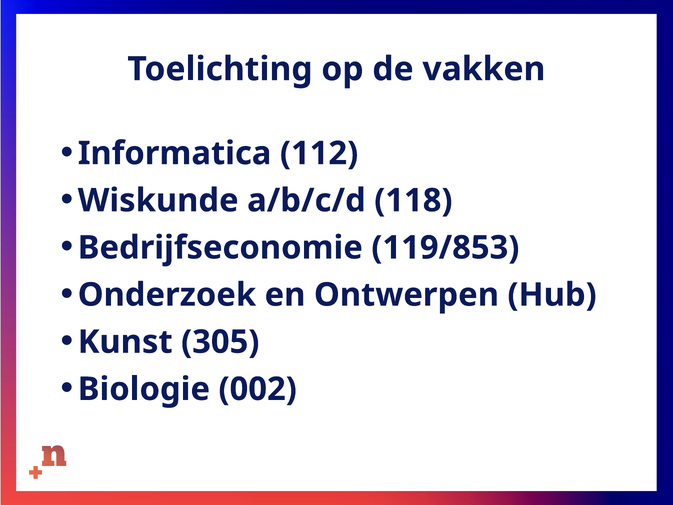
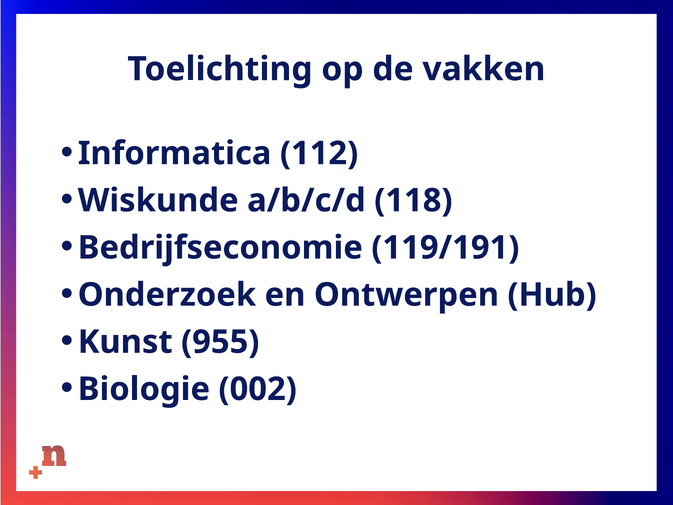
119/853: 119/853 -> 119/191 (445, 248)
305: 305 -> 955 (220, 342)
